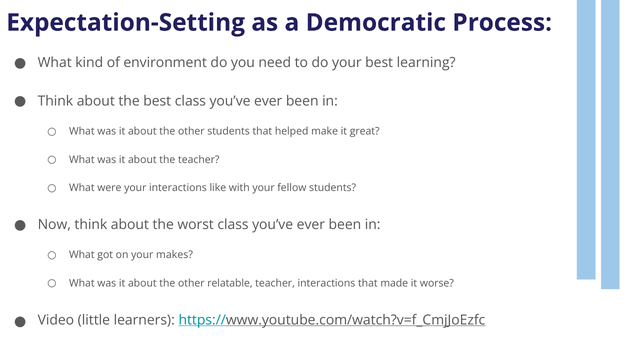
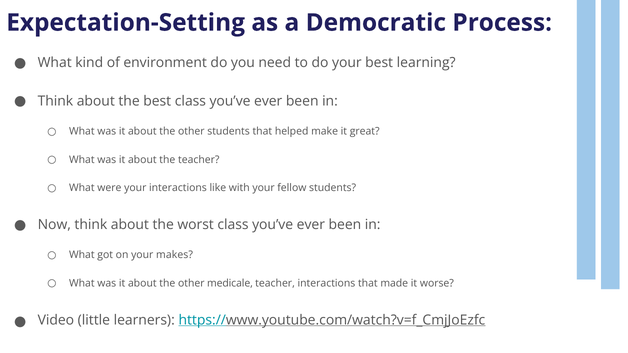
relatable: relatable -> medicale (230, 283)
